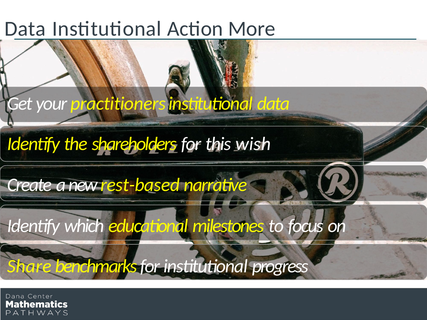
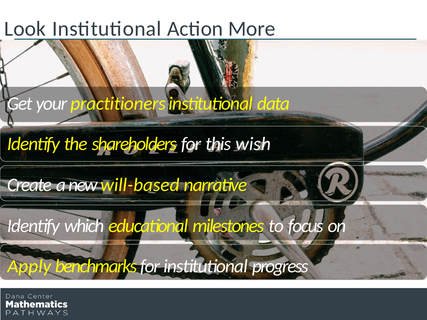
Data: Data -> Look (25, 29)
rest-based: rest-based -> will-based (140, 185)
Share: Share -> Apply (29, 266)
